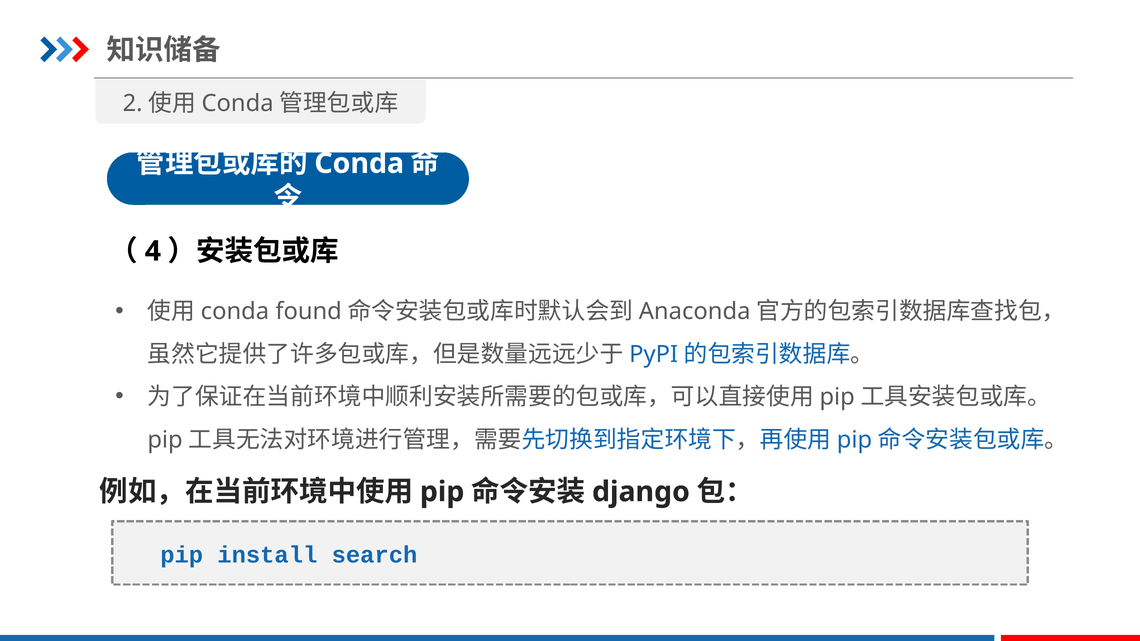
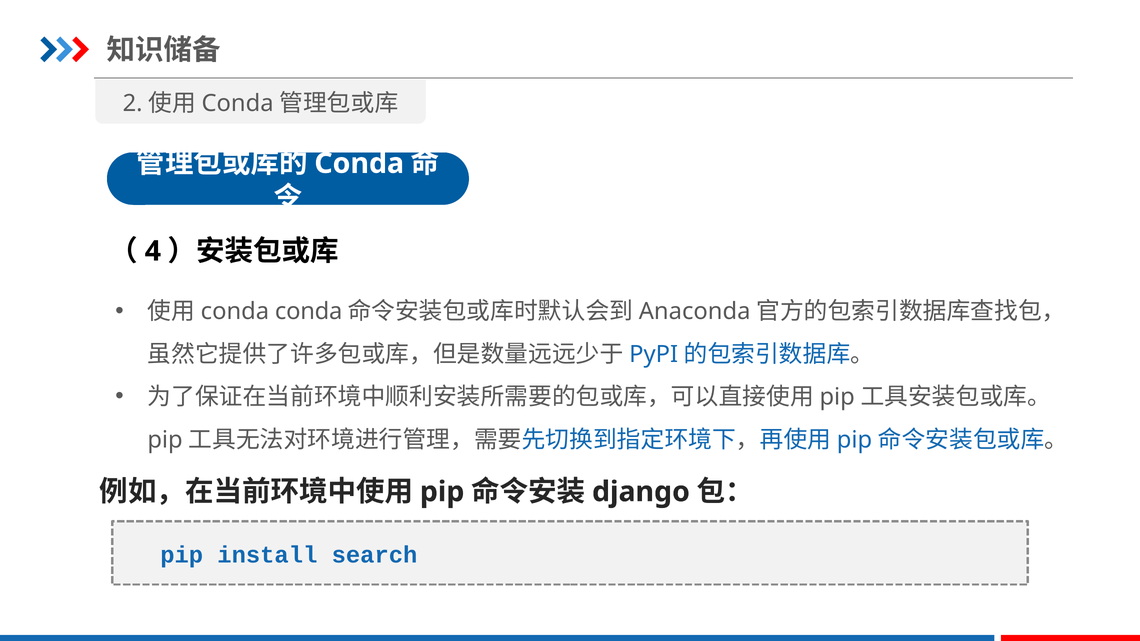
found: found -> conda (309, 312)
